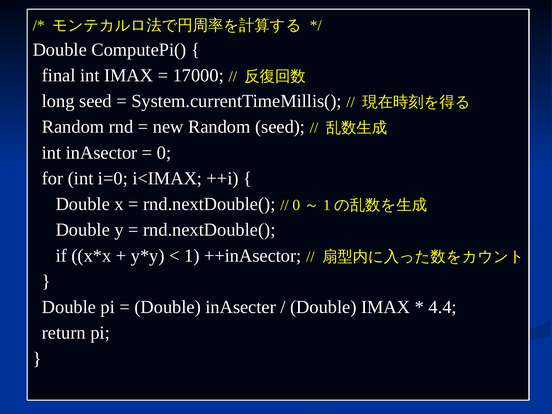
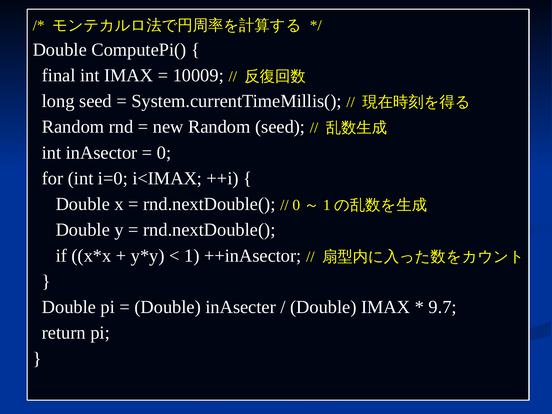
17000: 17000 -> 10009 (198, 75)
4.4: 4.4 -> 9.7 (443, 307)
